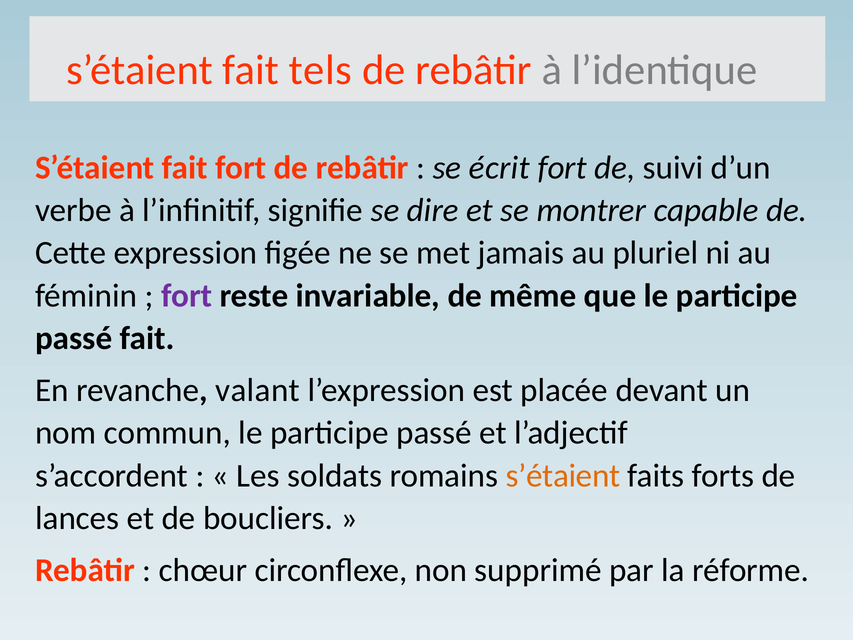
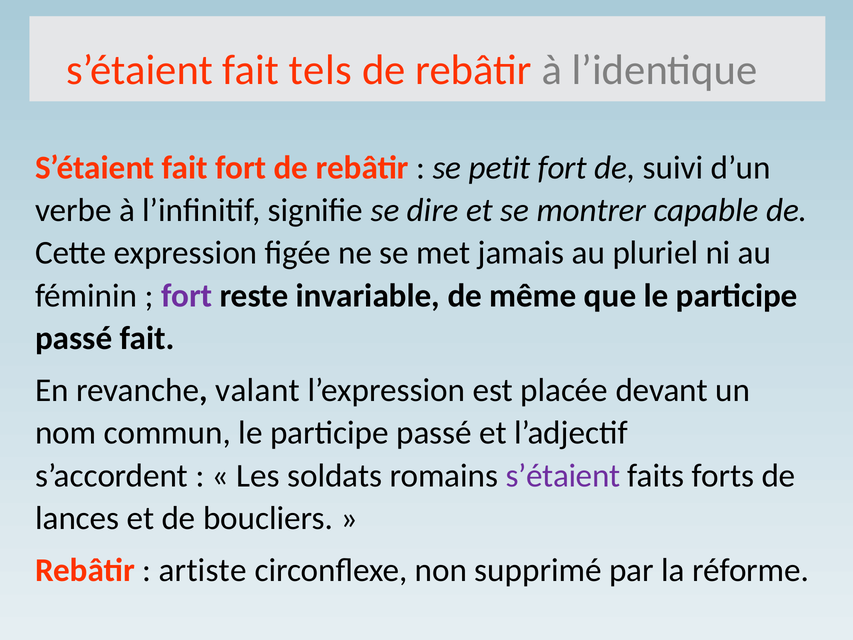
écrit: écrit -> petit (500, 168)
s’étaient colour: orange -> purple (563, 475)
chœur: chœur -> artiste (203, 570)
